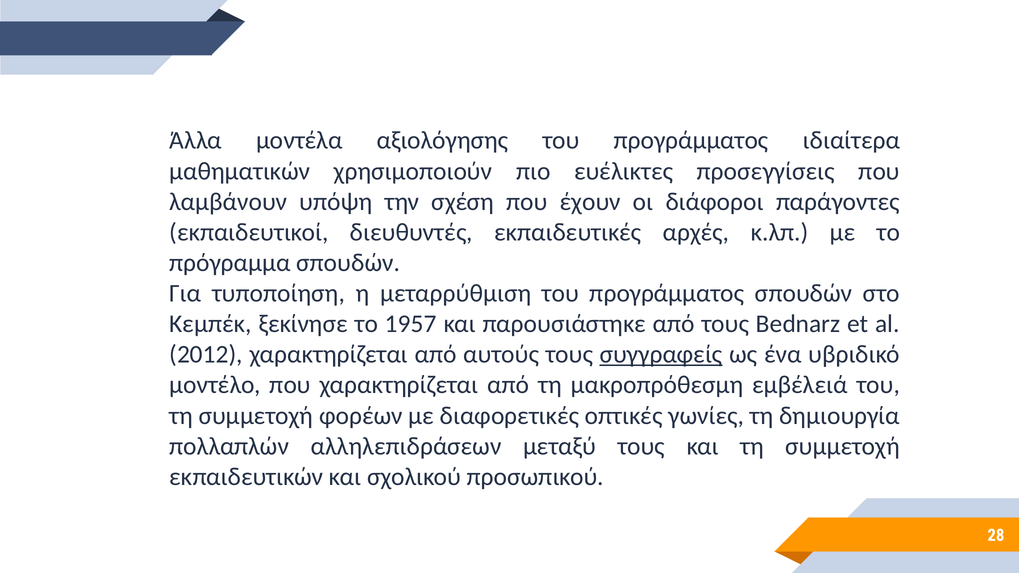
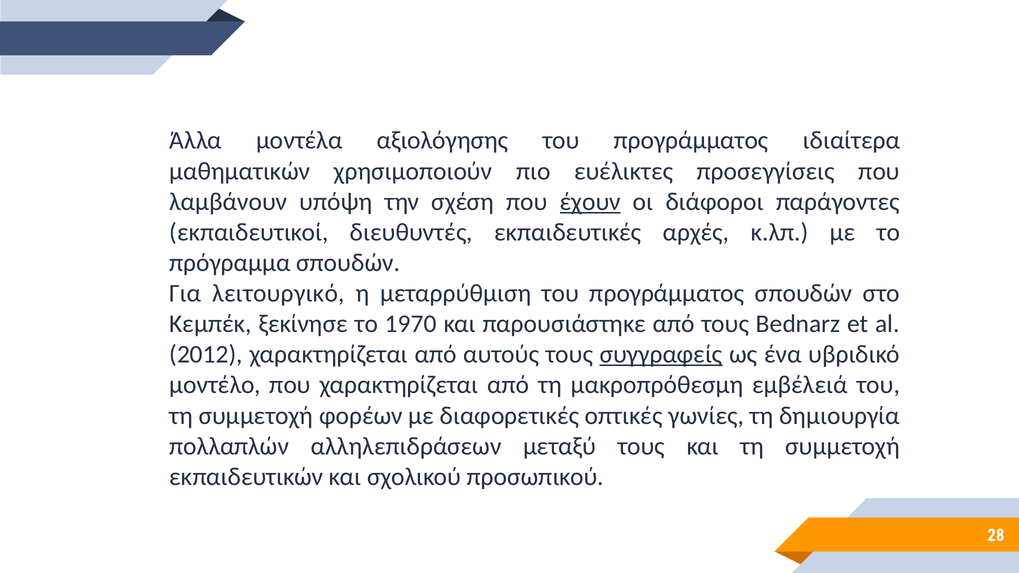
έχουν underline: none -> present (590, 202)
τυποποίηση: τυποποίηση -> λειτουργικό (278, 293)
1957: 1957 -> 1970 (411, 324)
